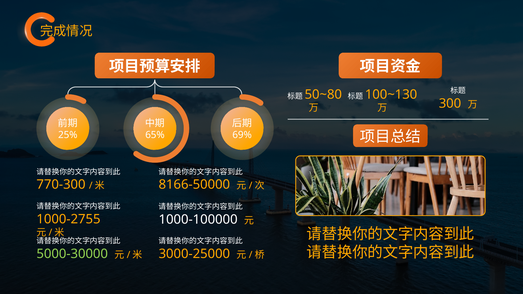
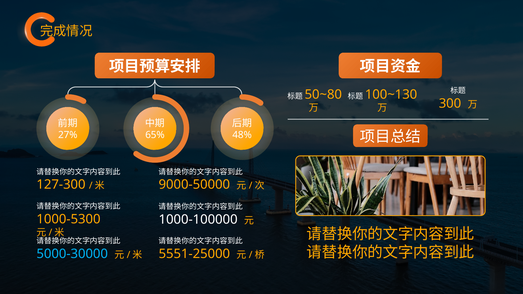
25%: 25% -> 27% (68, 135)
69%: 69% -> 48% (242, 135)
770-300: 770-300 -> 127-300 (61, 185)
8166-50000: 8166-50000 -> 9000-50000 (194, 185)
1000-2755: 1000-2755 -> 1000-5300 (68, 219)
5000-30000 colour: light green -> light blue (72, 254)
3000-25000: 3000-25000 -> 5551-25000 (194, 254)
